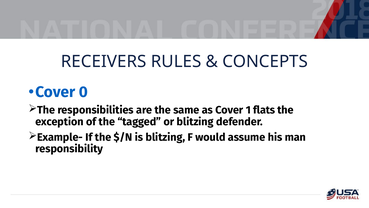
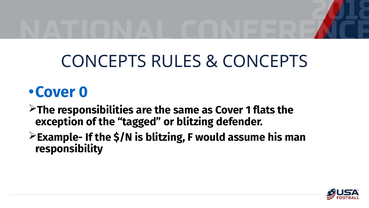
RECEIVERS: RECEIVERS -> CONCEPTS (104, 61)
